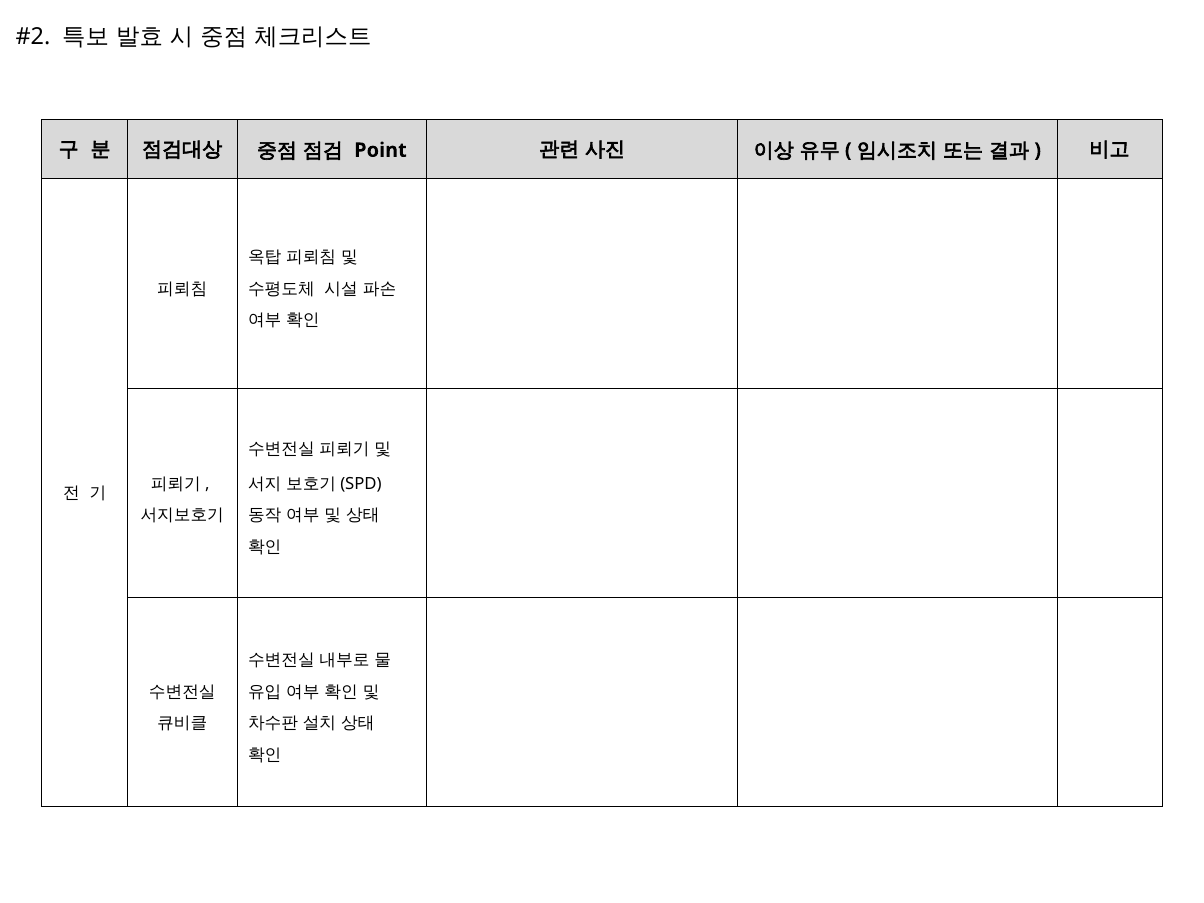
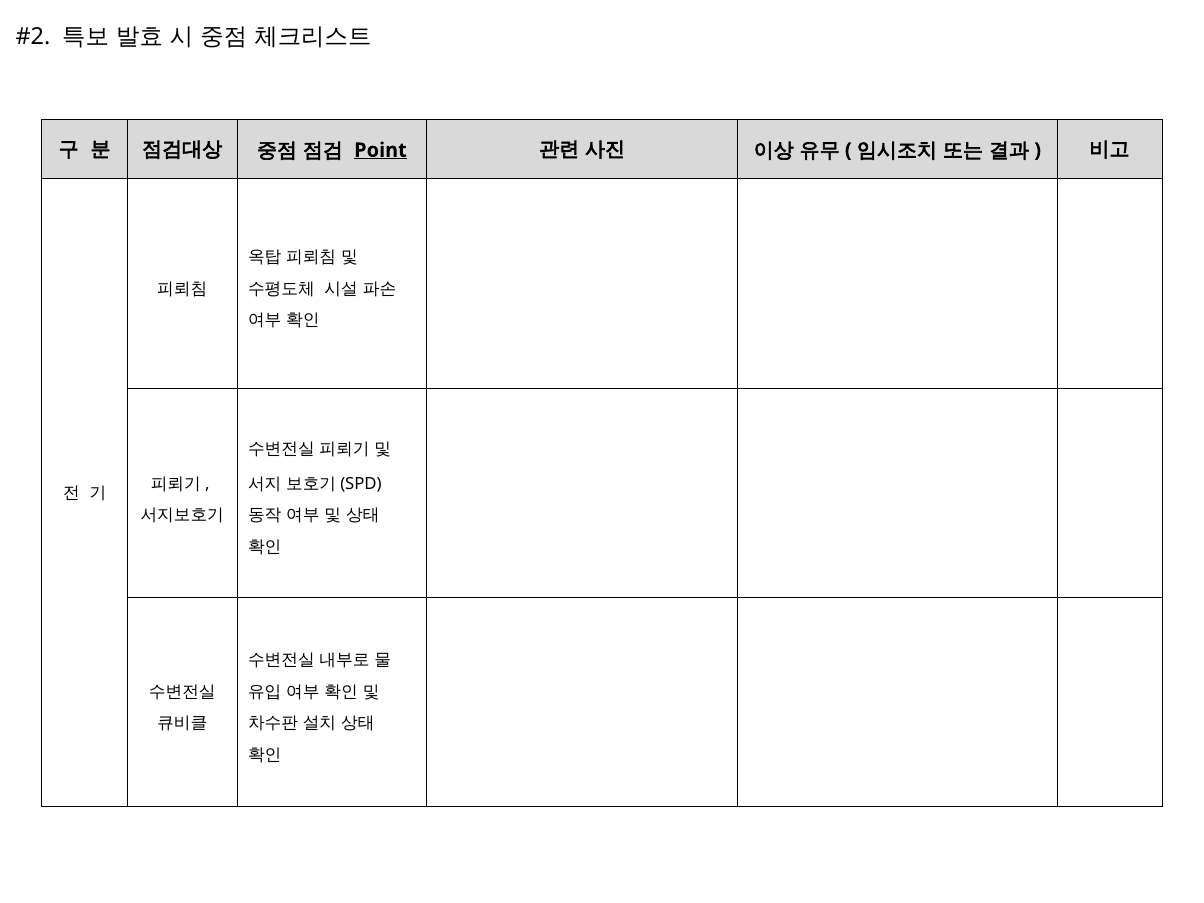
Point underline: none -> present (380, 150)
